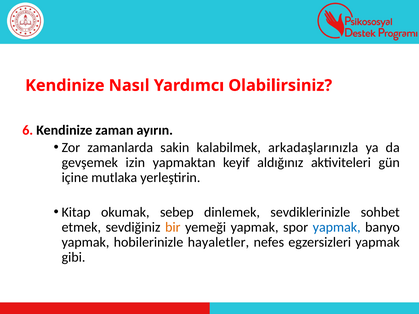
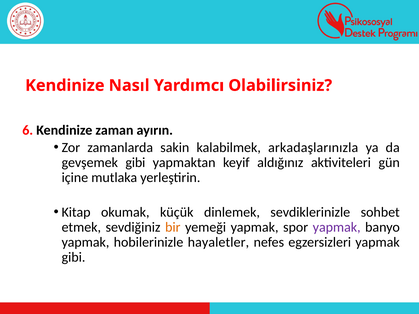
gevşemek izin: izin -> gibi (135, 163)
sebep: sebep -> küçük (177, 212)
yapmak colour: blue -> purple (337, 227)
